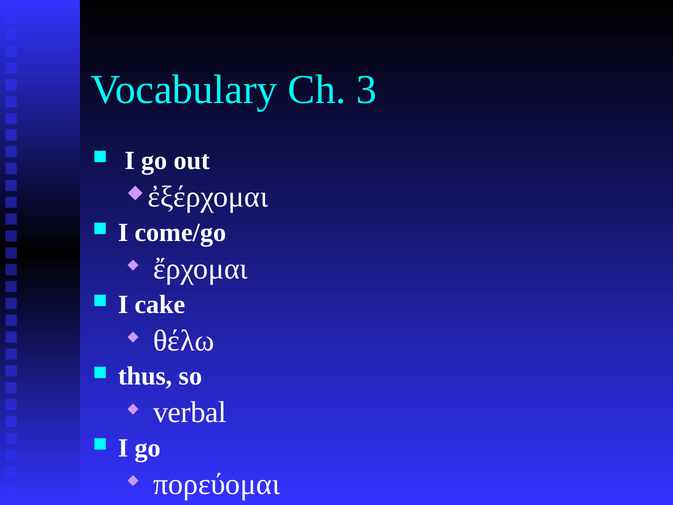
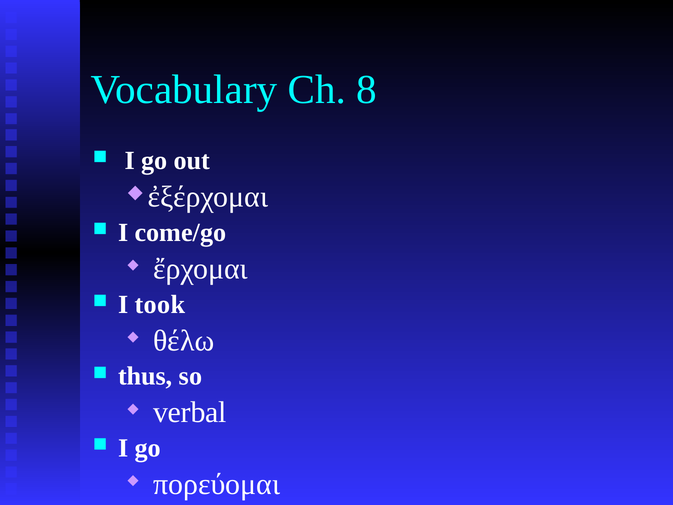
3: 3 -> 8 (366, 90)
cake: cake -> took (160, 304)
